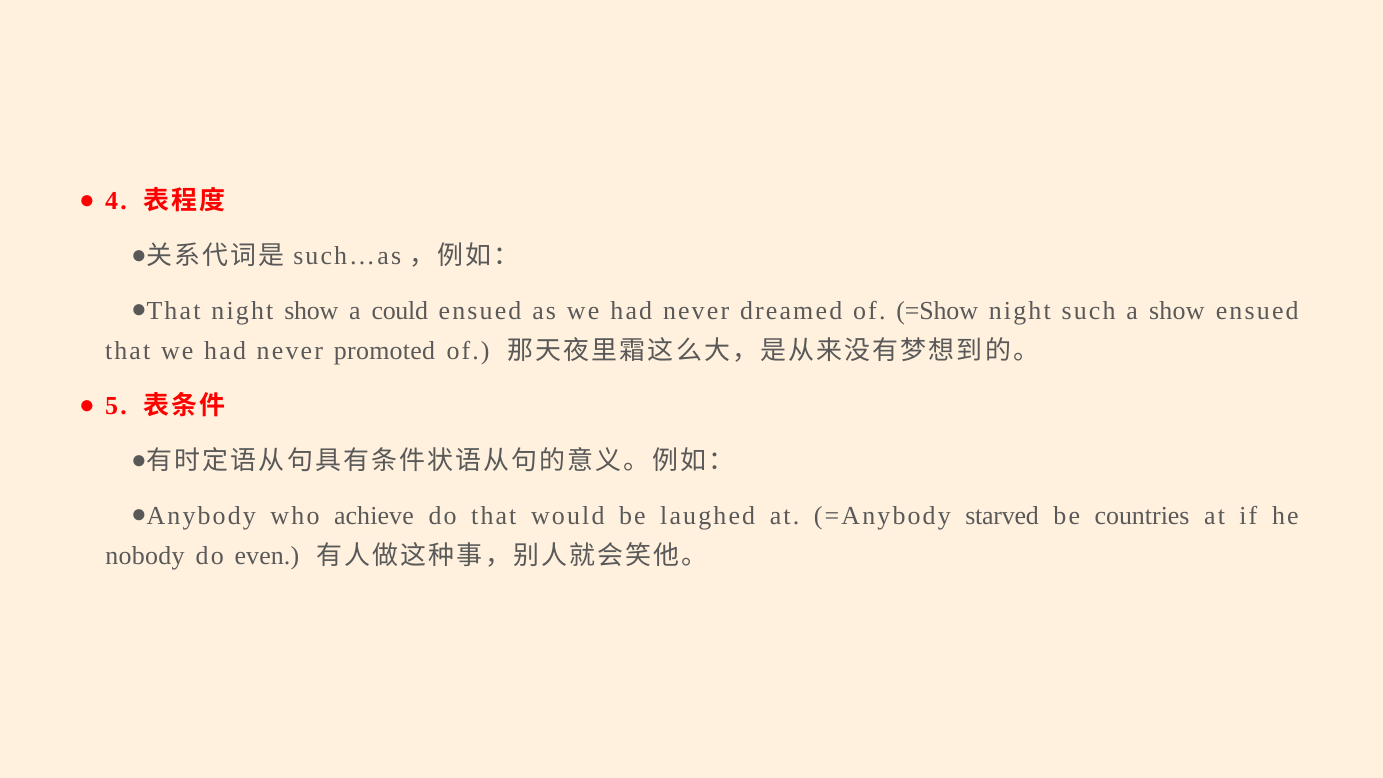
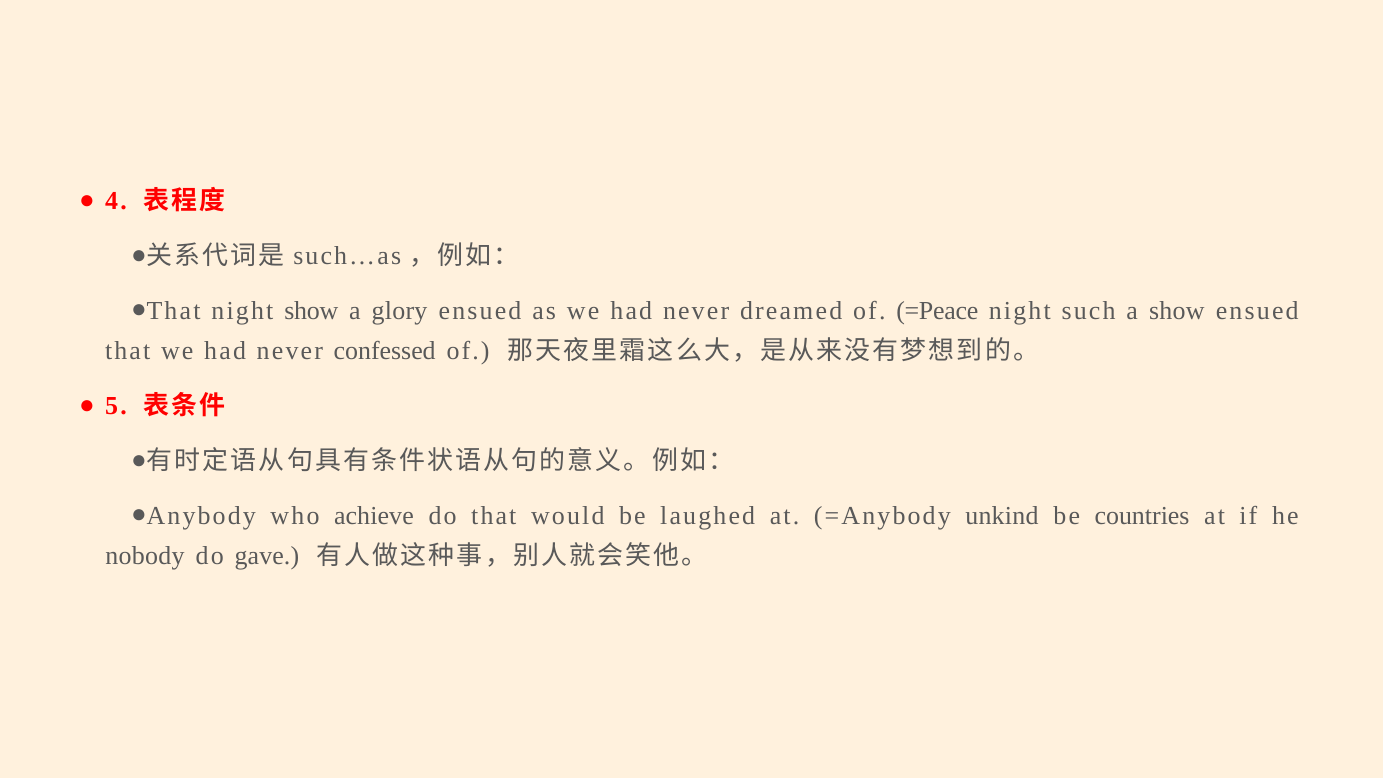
could: could -> glory (400, 311)
=Show: =Show -> =Peace (937, 311)
promoted: promoted -> confessed (385, 351)
starved: starved -> unkind (1002, 516)
even: even -> gave (267, 556)
